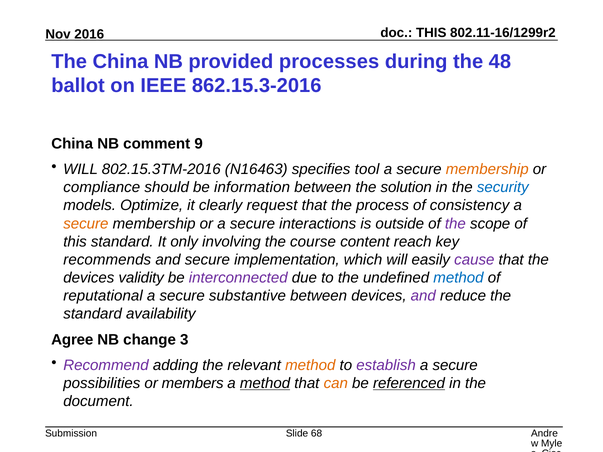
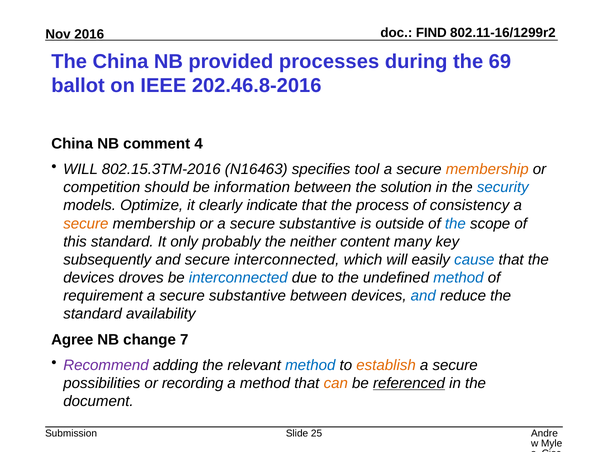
THIS: THIS -> FIND (431, 33)
48: 48 -> 69 (500, 62)
862.15.3-2016: 862.15.3-2016 -> 202.46.8-2016 (257, 86)
9: 9 -> 4 (199, 144)
compliance: compliance -> competition (102, 188)
request: request -> indicate (272, 206)
or a secure interactions: interactions -> substantive (318, 224)
the colour: purple -> blue (455, 224)
involving: involving -> probably (231, 242)
course: course -> neither (313, 242)
reach: reach -> many (413, 242)
recommends: recommends -> subsequently (107, 260)
secure implementation: implementation -> interconnected (287, 260)
cause colour: purple -> blue (474, 260)
validity: validity -> droves (141, 278)
interconnected colour: purple -> blue (238, 278)
reputational: reputational -> requirement (103, 296)
and colour: purple -> blue (423, 296)
3: 3 -> 7 (184, 340)
method colour: orange -> blue (310, 365)
establish colour: purple -> orange (386, 365)
members: members -> recording (193, 384)
method underline: present -> none (265, 384)
68: 68 -> 25 (317, 434)
